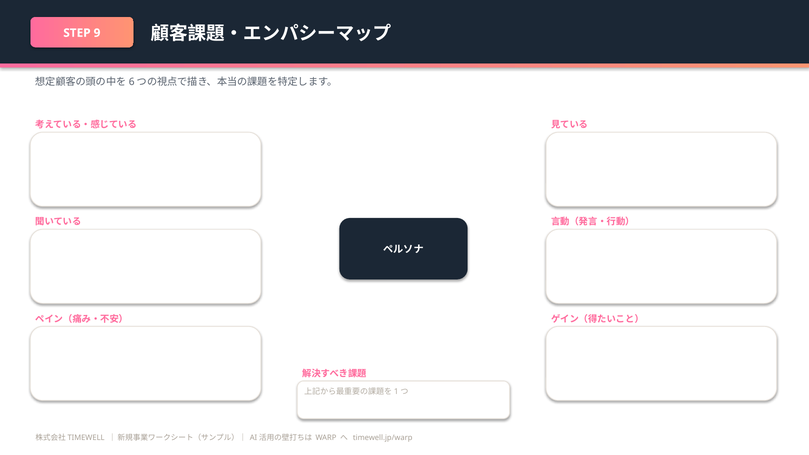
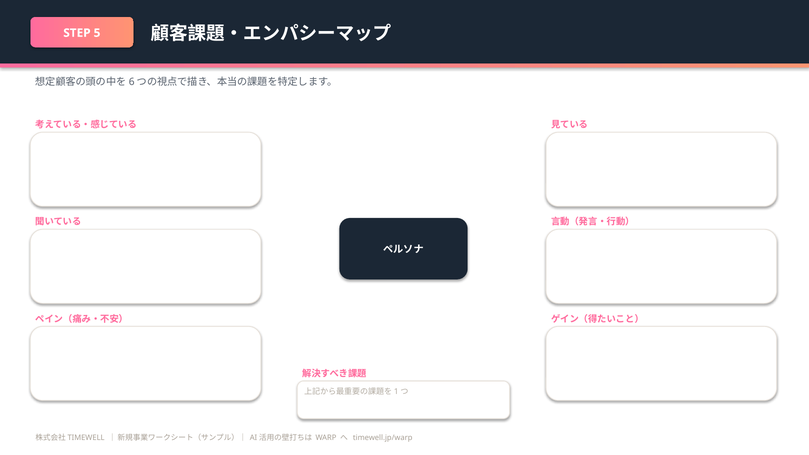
9: 9 -> 5 (97, 33)
